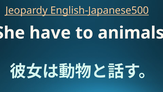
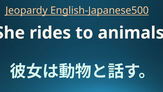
have: have -> rides (50, 33)
